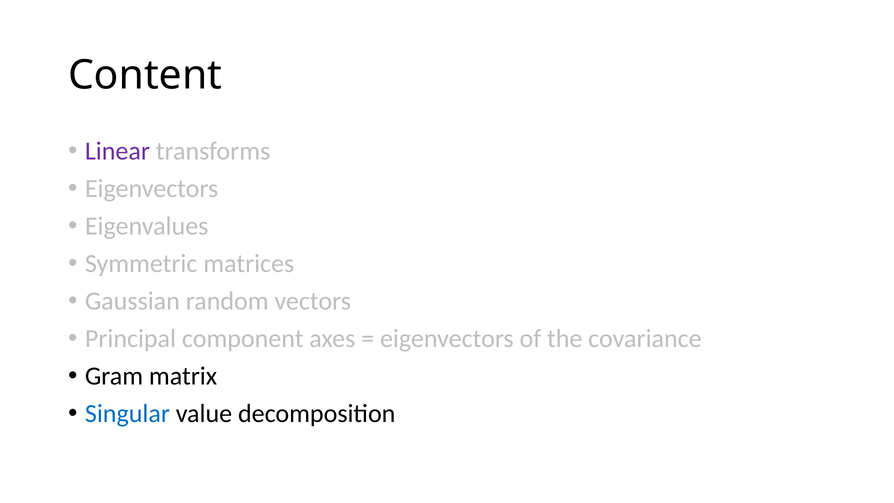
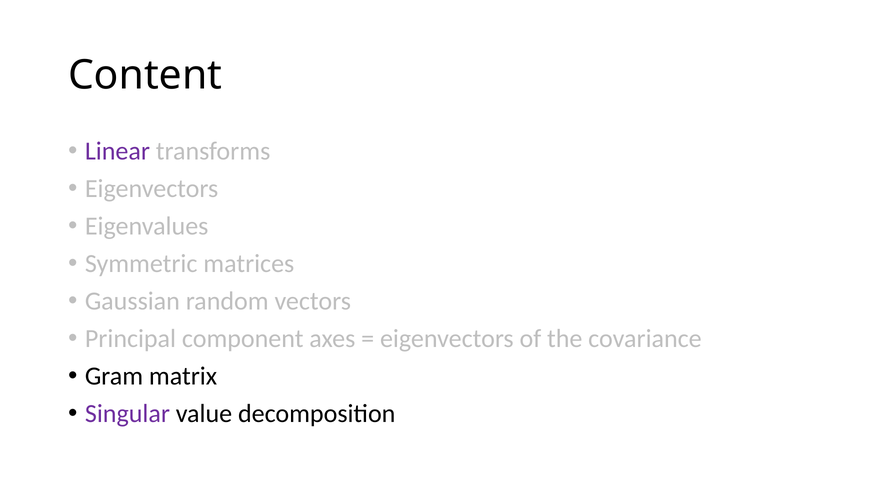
Singular colour: blue -> purple (127, 414)
